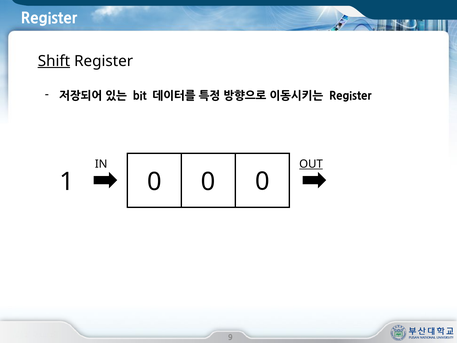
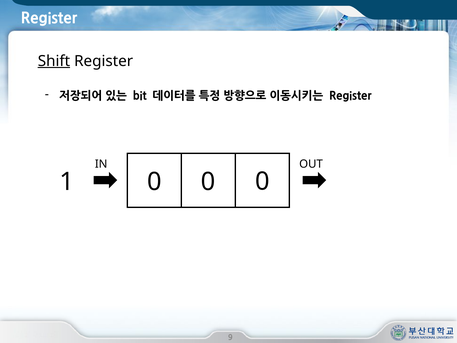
OUT underline: present -> none (311, 164)
